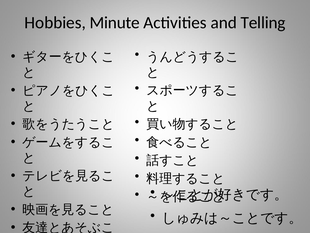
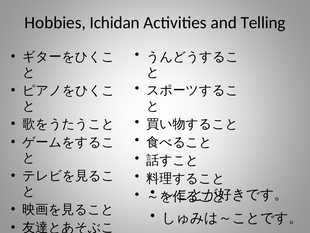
Minute: Minute -> Ichidan (115, 23)
